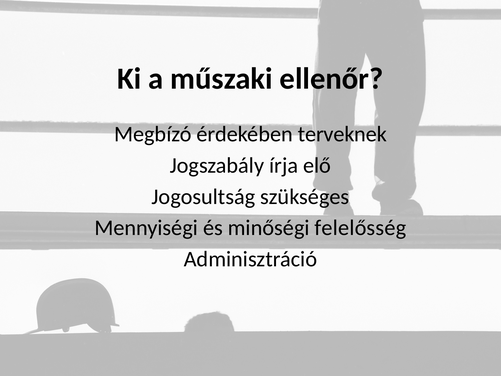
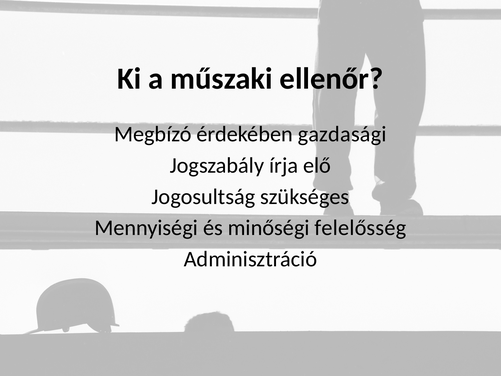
terveknek: terveknek -> gazdasági (342, 134)
